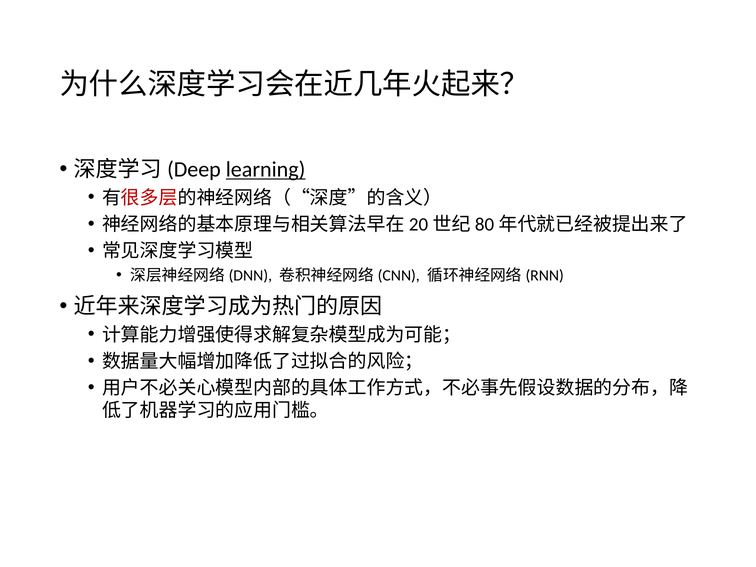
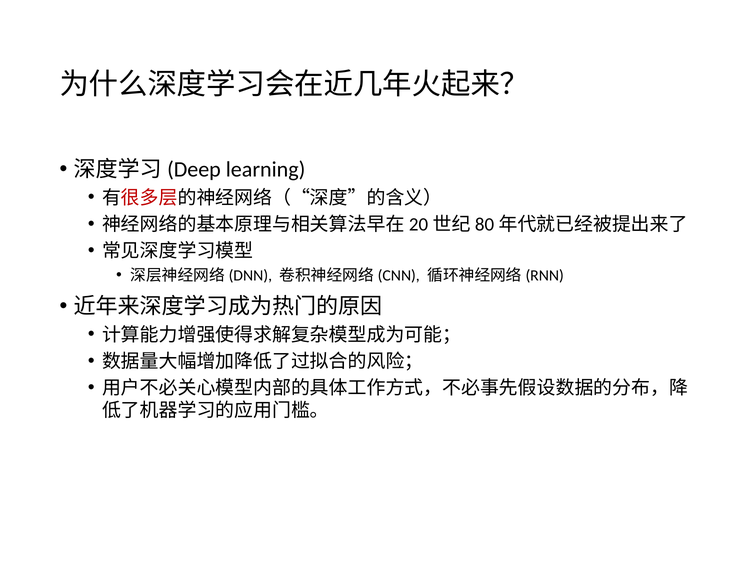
learning underline: present -> none (266, 169)
